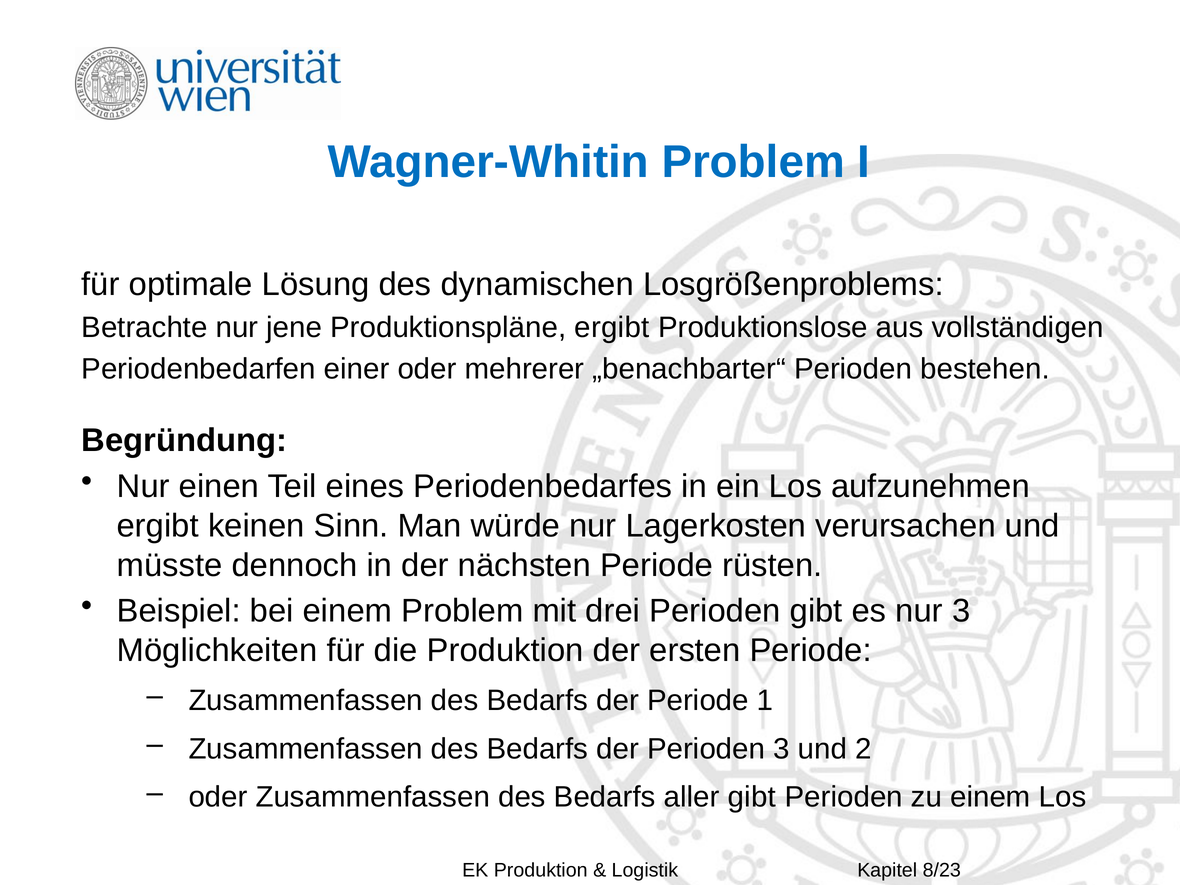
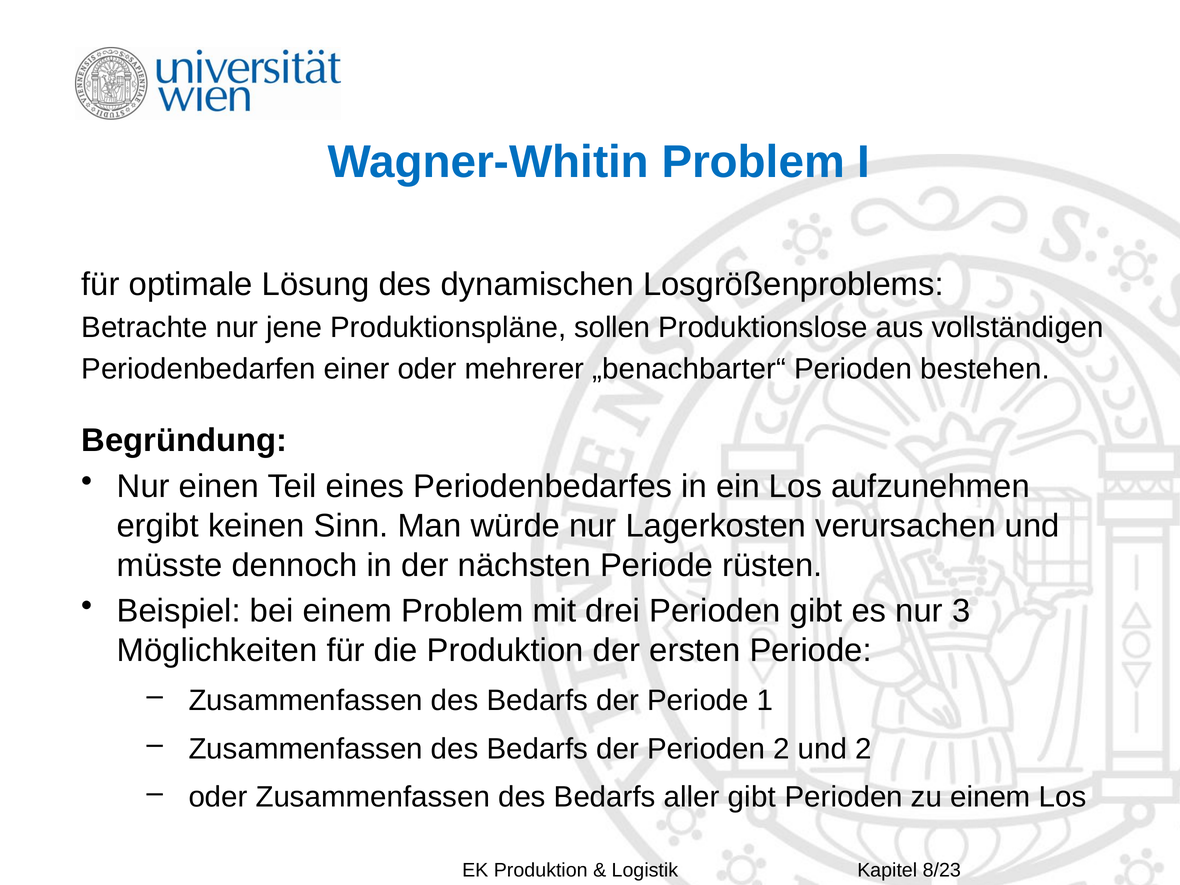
Produktionspläne ergibt: ergibt -> sollen (612, 328)
Perioden 3: 3 -> 2 (781, 749)
